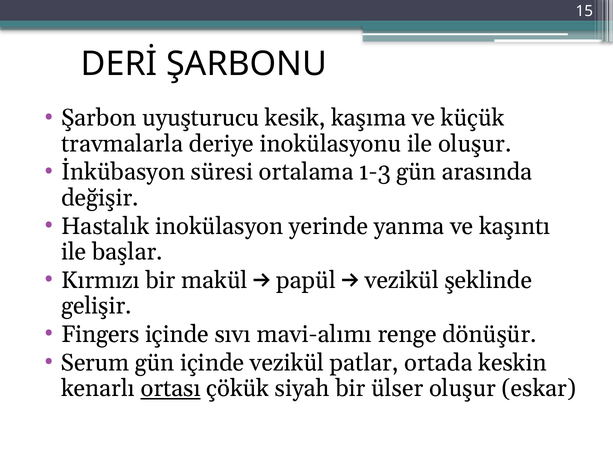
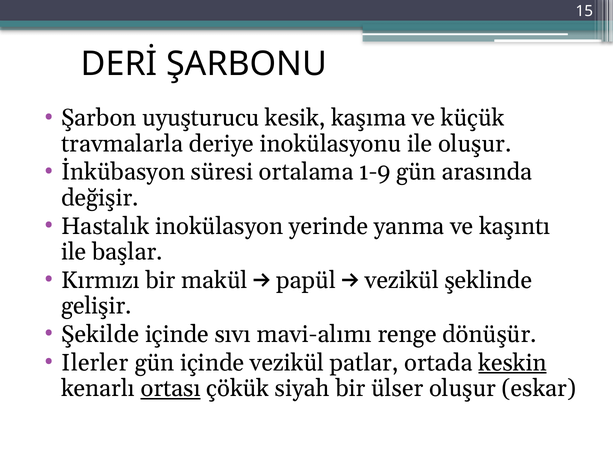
1-3: 1-3 -> 1-9 (375, 172)
Fingers: Fingers -> Şekilde (100, 334)
Serum: Serum -> Ilerler (95, 362)
keskin underline: none -> present (512, 362)
